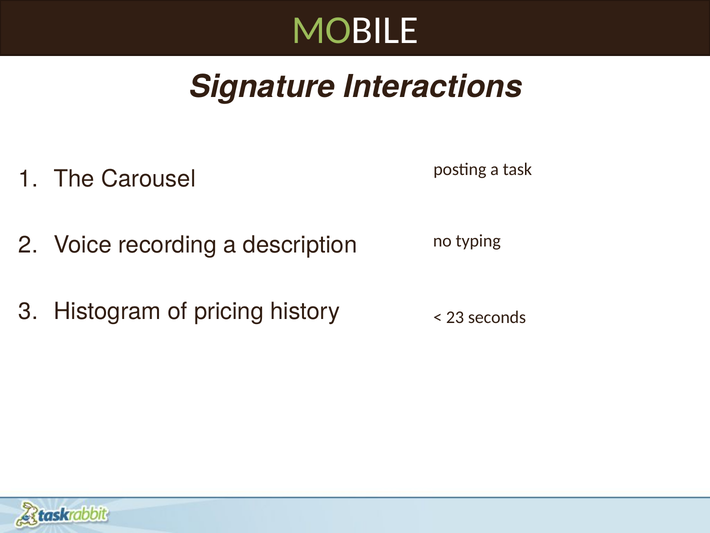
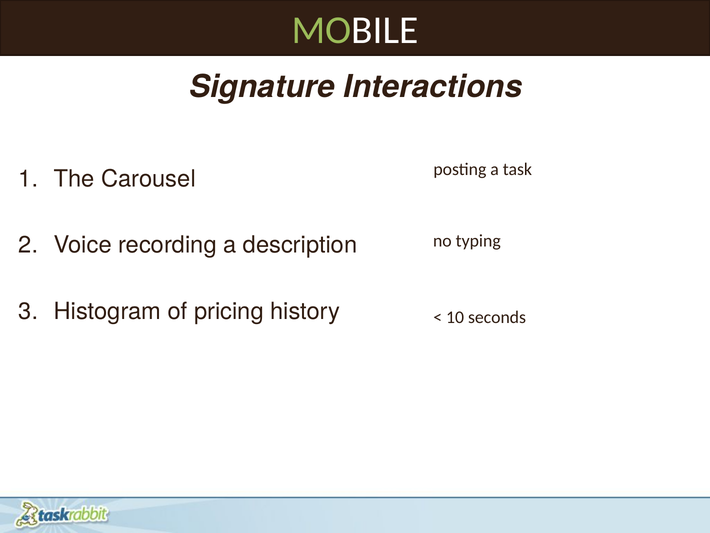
23: 23 -> 10 (455, 317)
